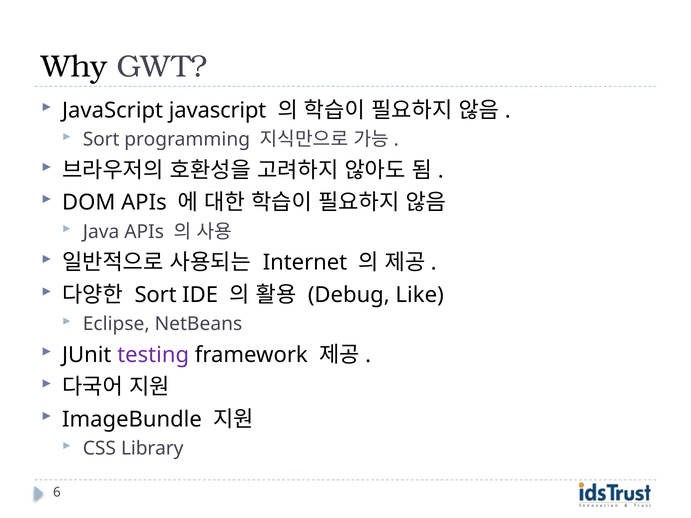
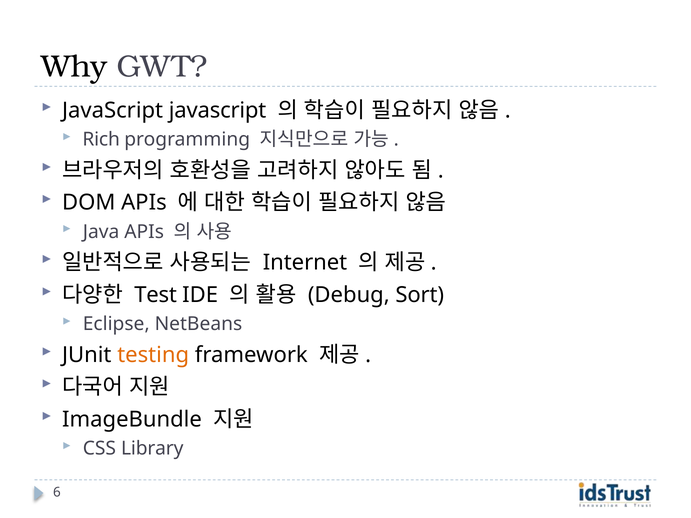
Sort: Sort -> Rich (101, 140)
Sort: Sort -> Test (156, 295)
Like: Like -> Sort (420, 295)
testing colour: purple -> orange (153, 355)
